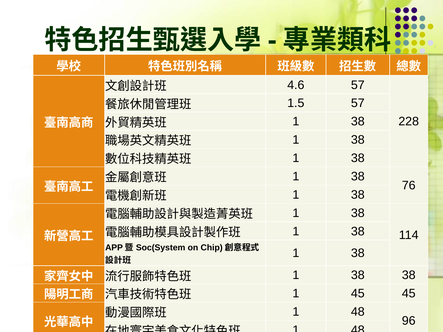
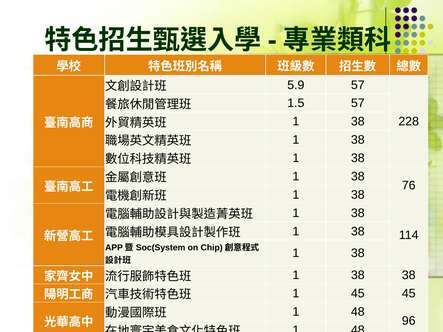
4.6: 4.6 -> 5.9 (296, 85)
